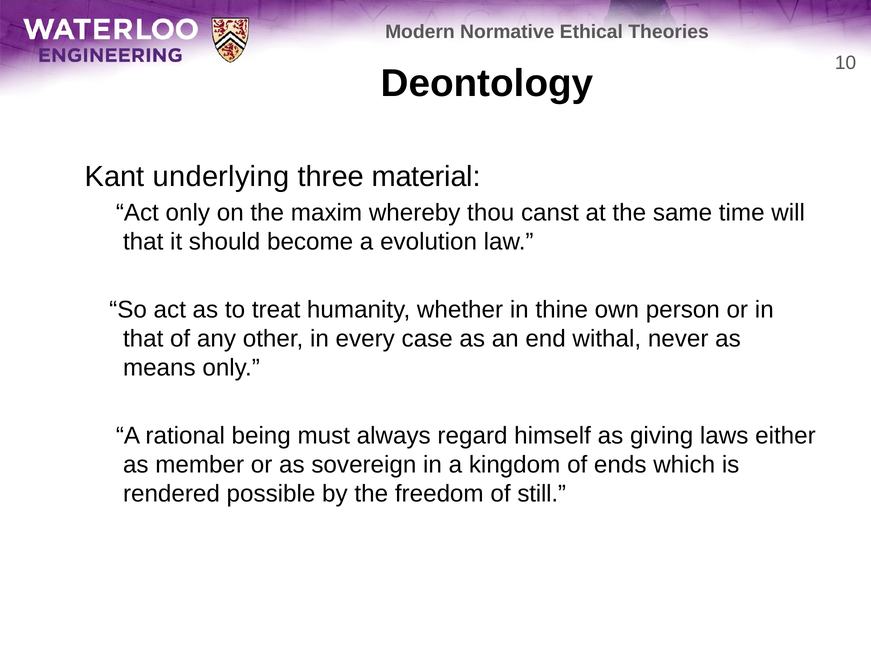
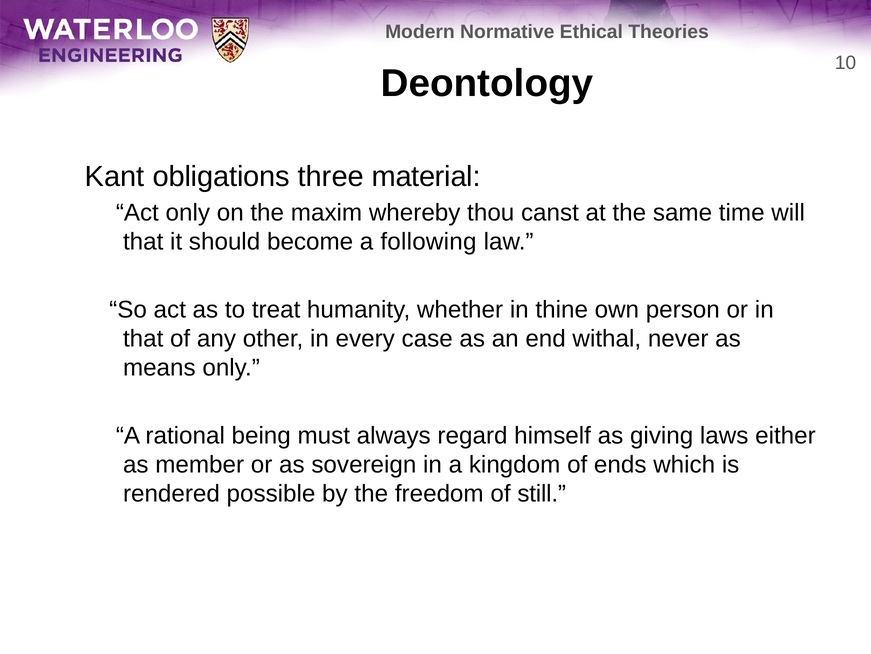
underlying: underlying -> obligations (221, 176)
evolution: evolution -> following (428, 242)
